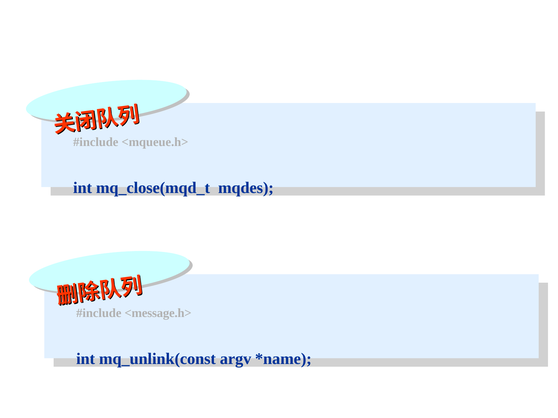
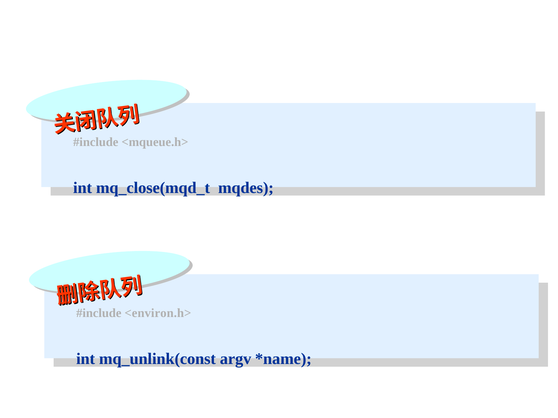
<message.h>: <message.h> -> <environ.h> (158, 313)
